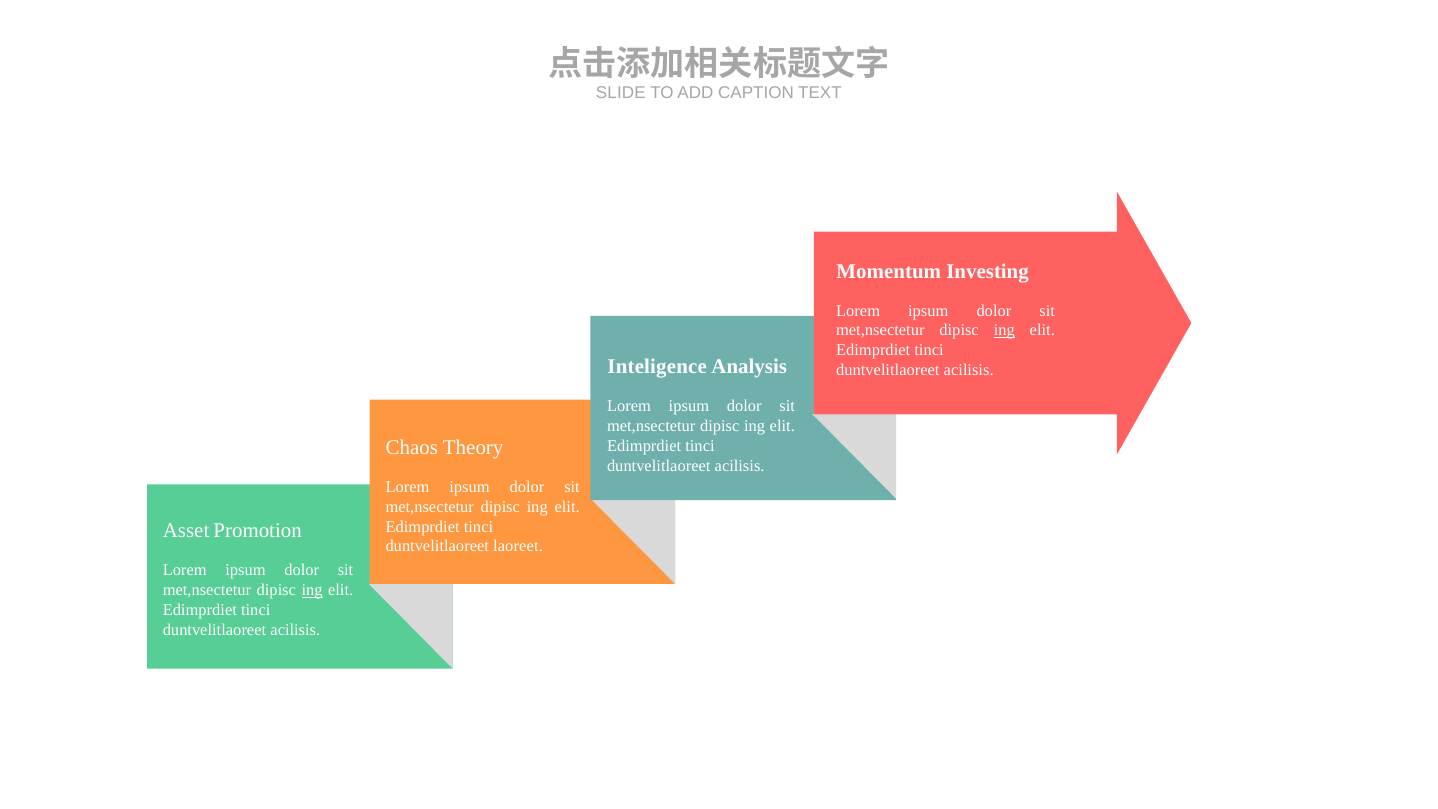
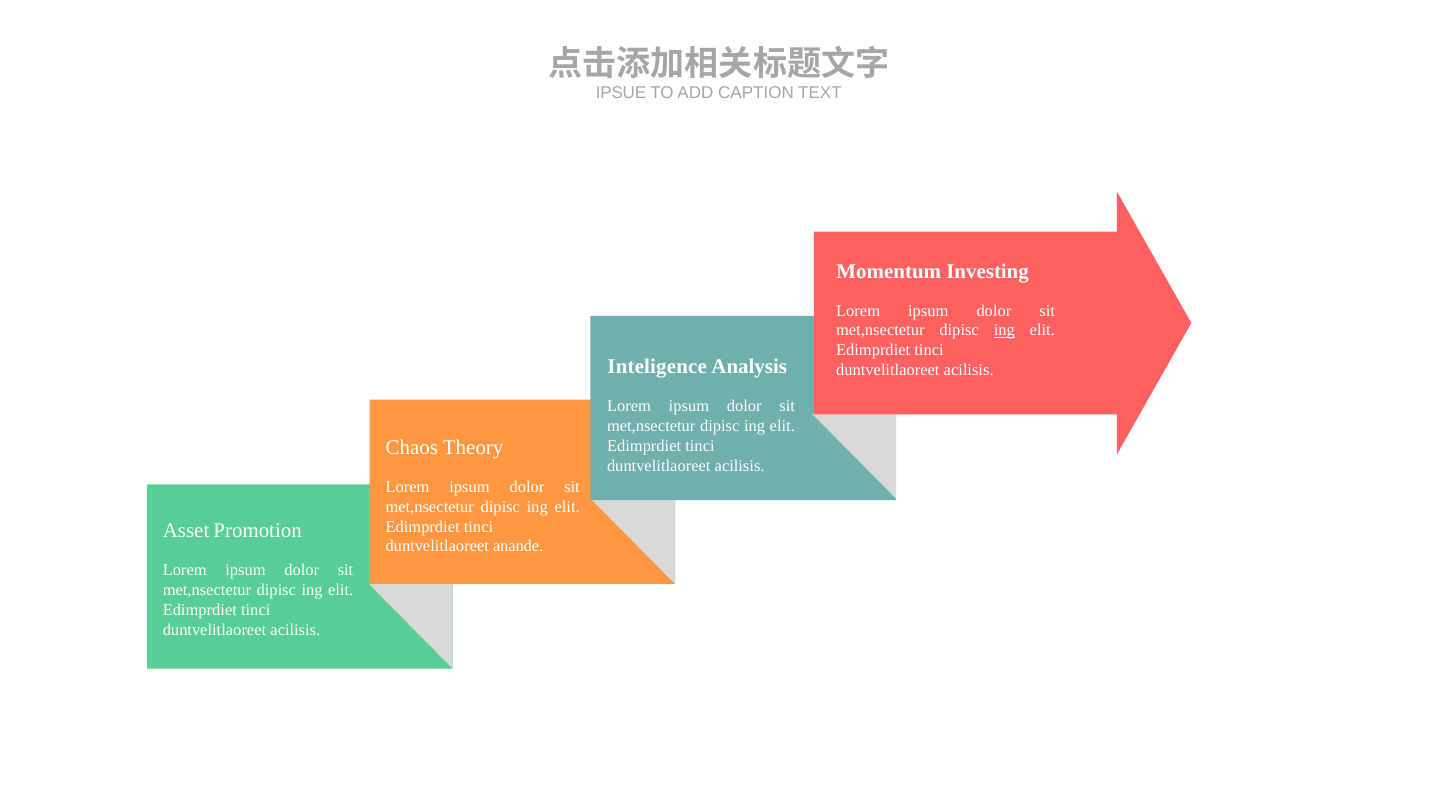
SLIDE: SLIDE -> IPSUE (621, 93)
laoreet: laoreet -> anande (518, 546)
ing underline: present -> none (312, 590)
